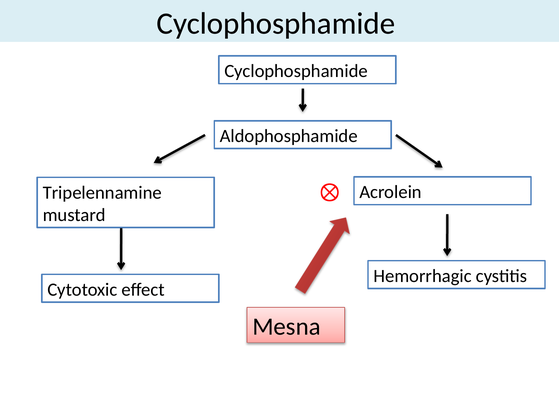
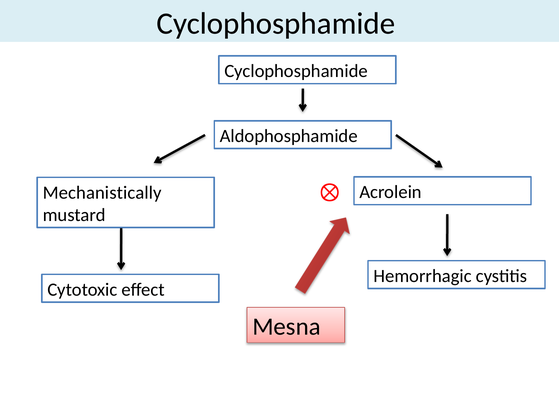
Tripelennamine: Tripelennamine -> Mechanistically (102, 193)
